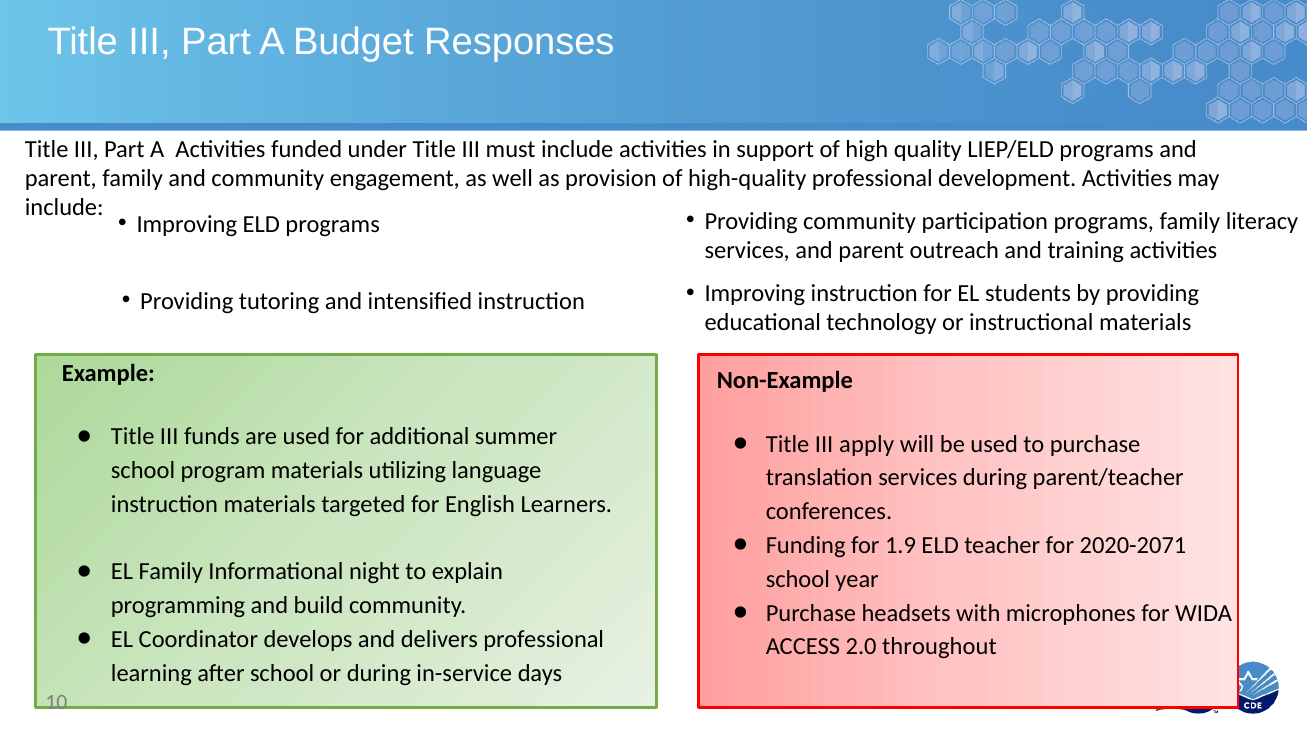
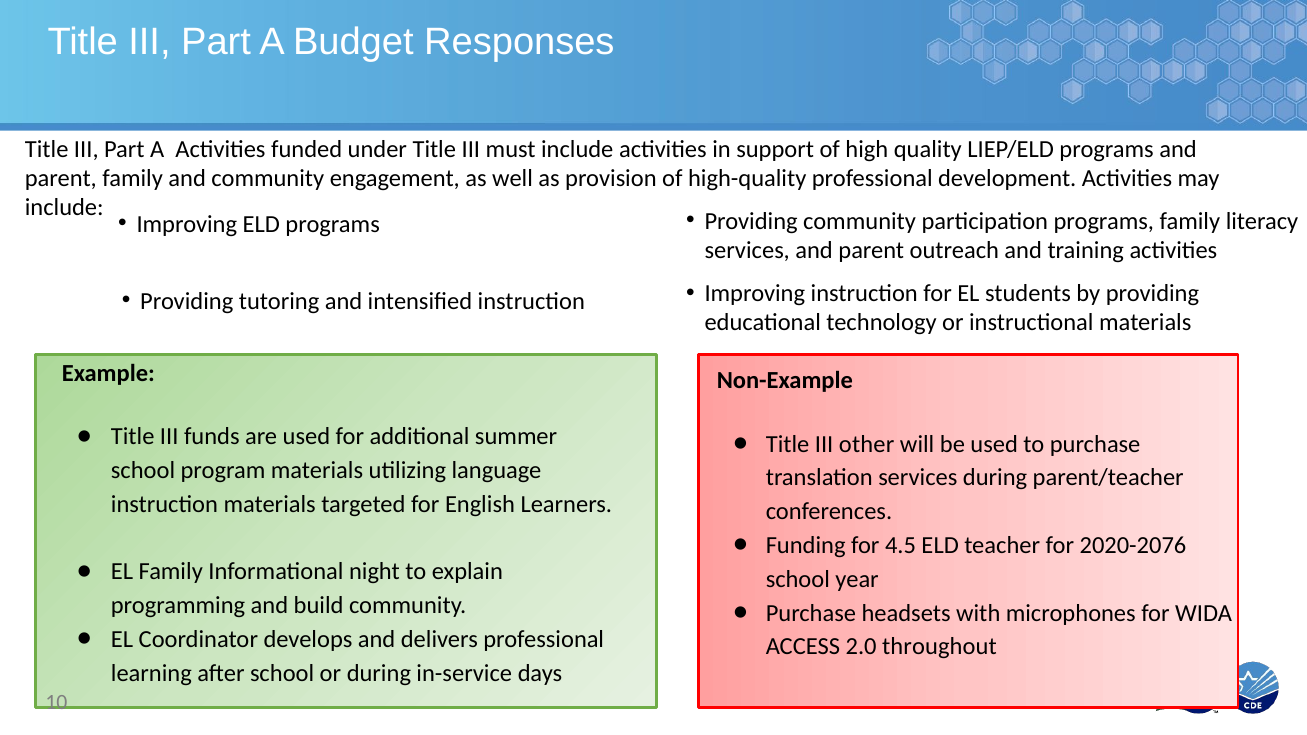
apply: apply -> other (867, 444)
1.9: 1.9 -> 4.5 (901, 545)
2020-2071: 2020-2071 -> 2020-2076 (1133, 545)
